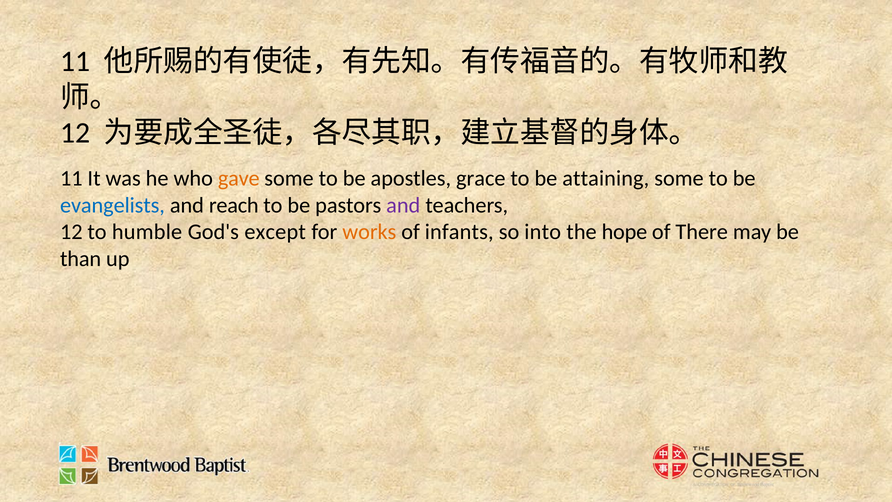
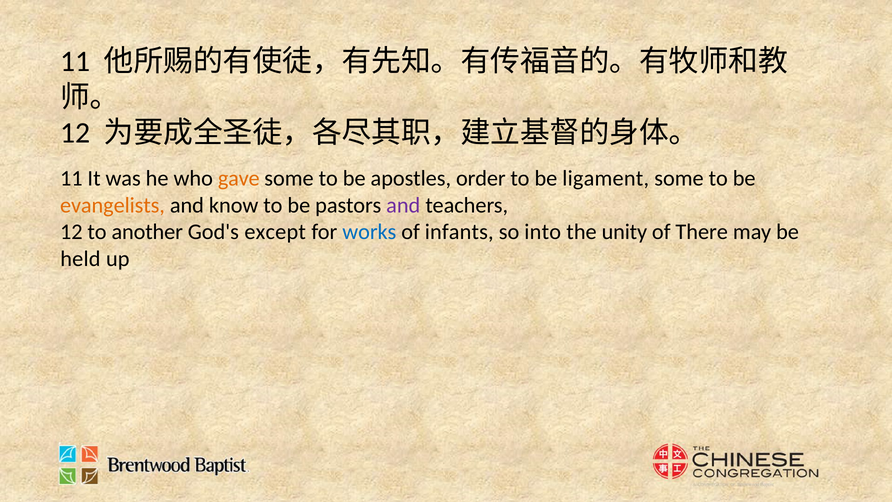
grace: grace -> order (481, 178)
attaining: attaining -> ligament (606, 178)
evangelists colour: blue -> orange (112, 205)
reach: reach -> know (234, 205)
humble: humble -> another (147, 232)
works colour: orange -> blue (369, 232)
hope: hope -> unity (624, 232)
than: than -> held (80, 259)
